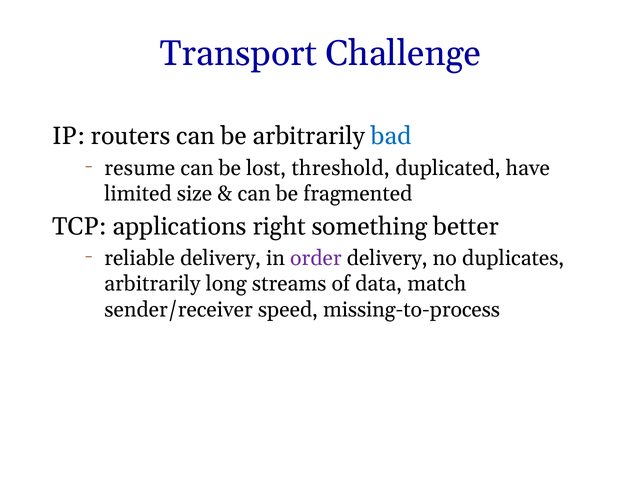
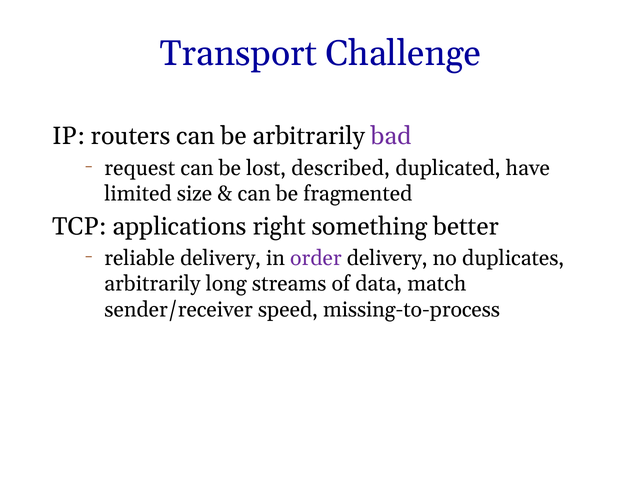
bad colour: blue -> purple (391, 136)
resume: resume -> request (140, 168)
threshold: threshold -> described (341, 168)
